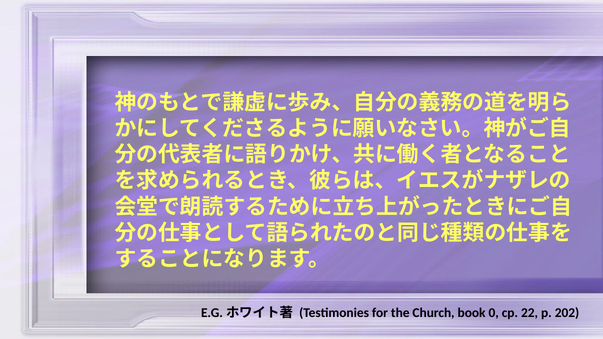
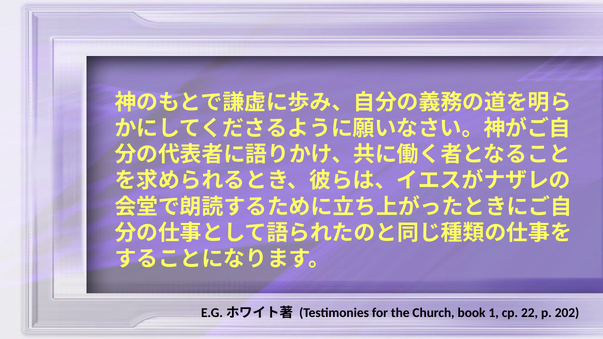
0: 0 -> 1 (494, 313)
